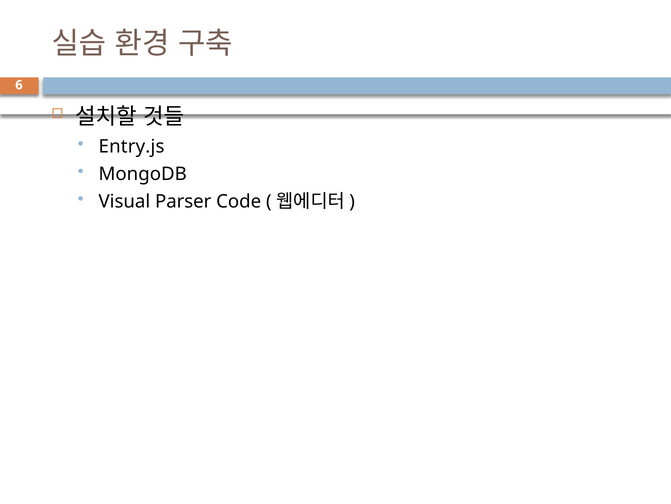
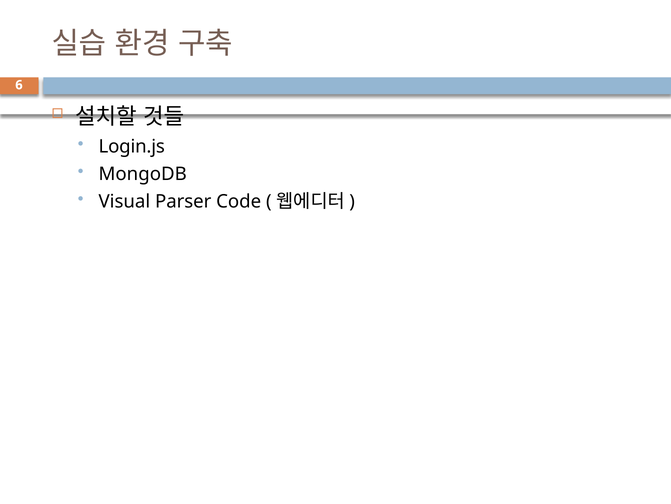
Entry.js: Entry.js -> Login.js (132, 146)
